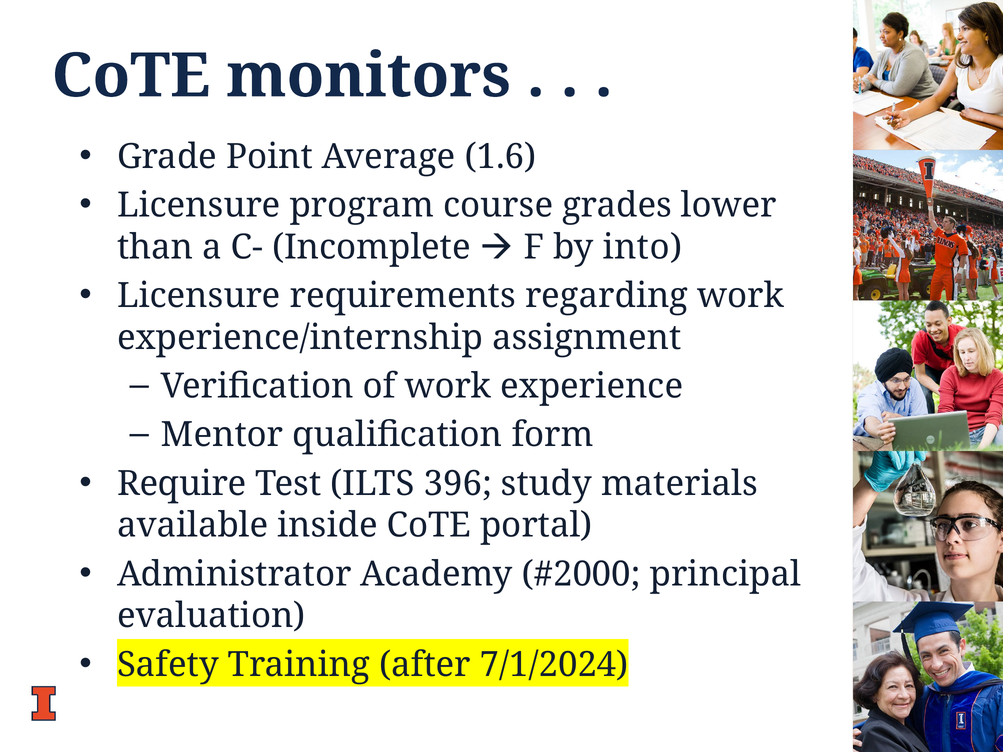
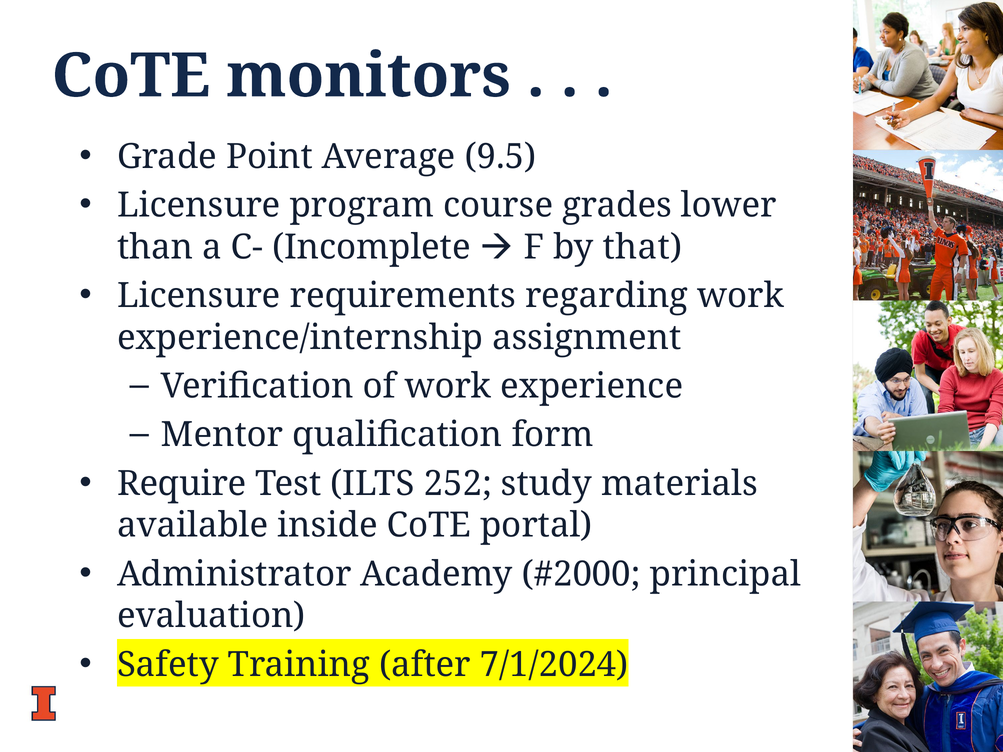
1.6: 1.6 -> 9.5 (500, 157)
into: into -> that (642, 247)
396: 396 -> 252 (458, 484)
